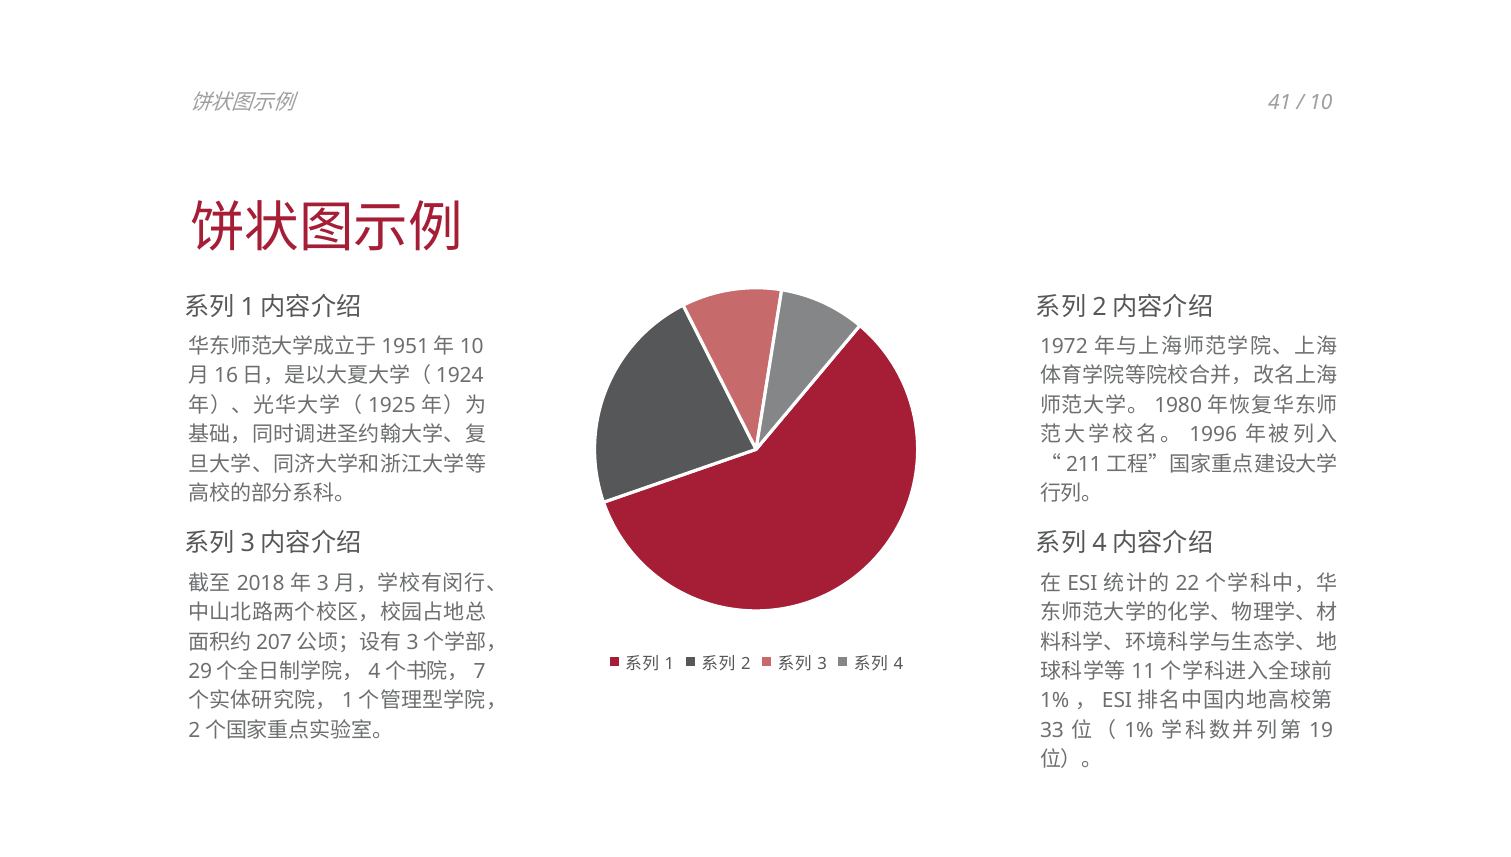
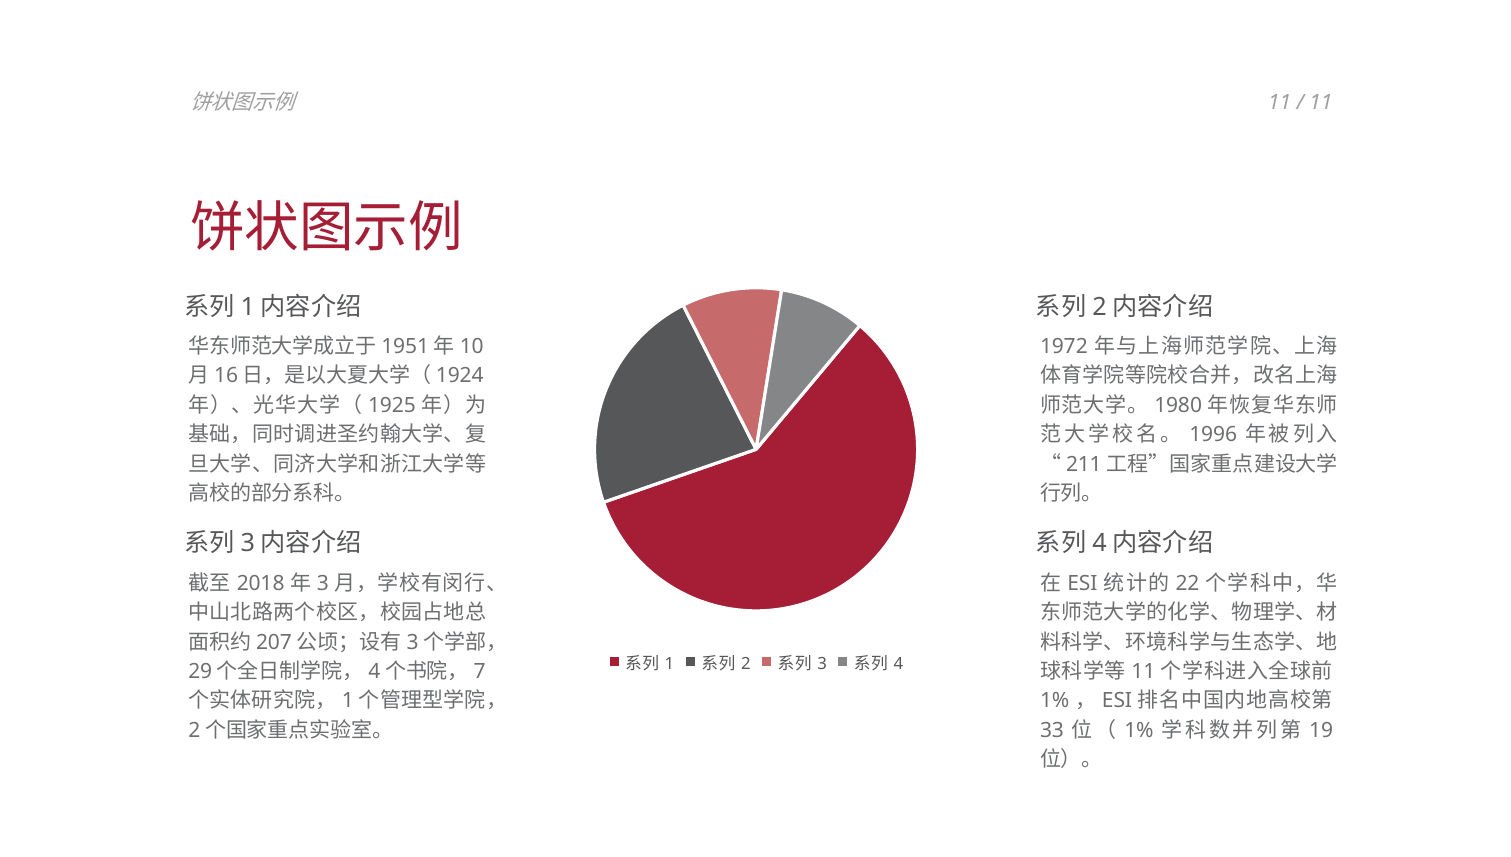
41: 41 -> 11 (1280, 102)
10: 10 -> 11 (1321, 102)
